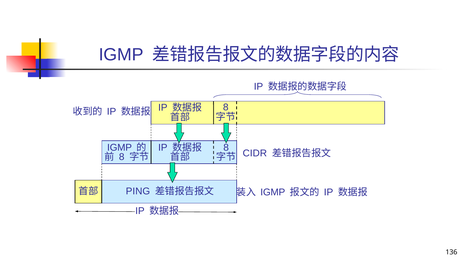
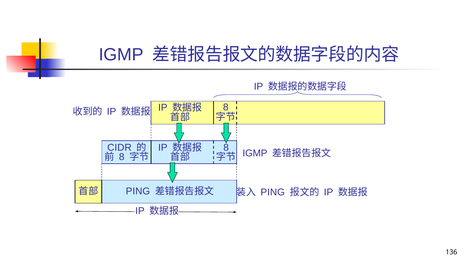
IGMP: IGMP -> CIDR (119, 148)
CIDR: CIDR -> IGMP (255, 153)
IGMP: IGMP -> PING (273, 192)
